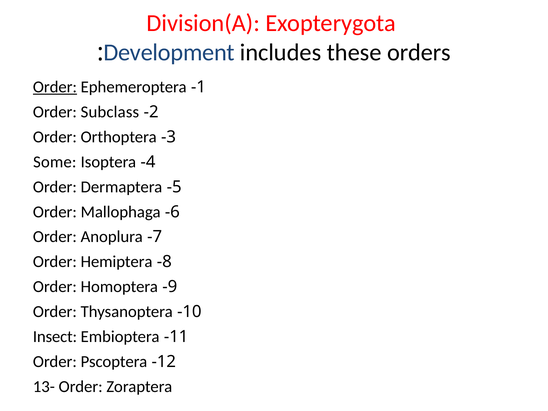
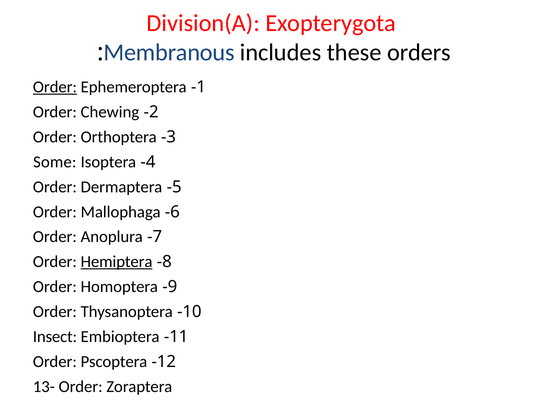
Development: Development -> Membranous (169, 52)
Subclass: Subclass -> Chewing (110, 112)
Hemiptera underline: none -> present (117, 262)
